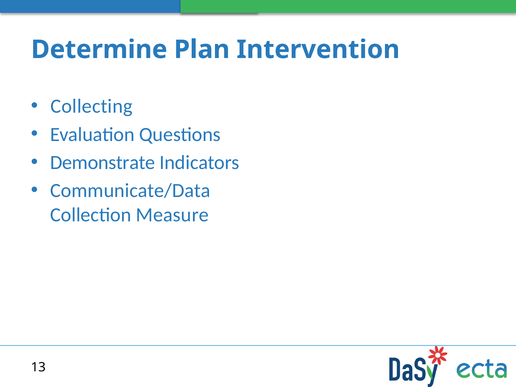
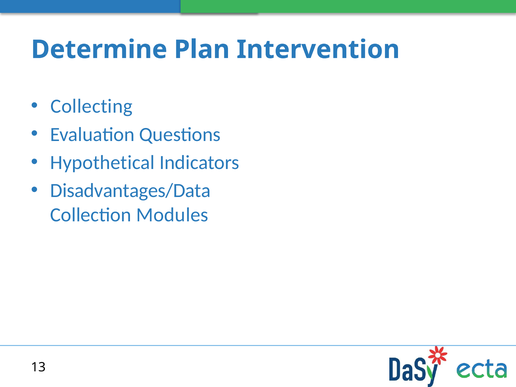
Demonstrate: Demonstrate -> Hypothetical (103, 163)
Communicate/Data: Communicate/Data -> Disadvantages/Data (130, 191)
Measure: Measure -> Modules (172, 215)
